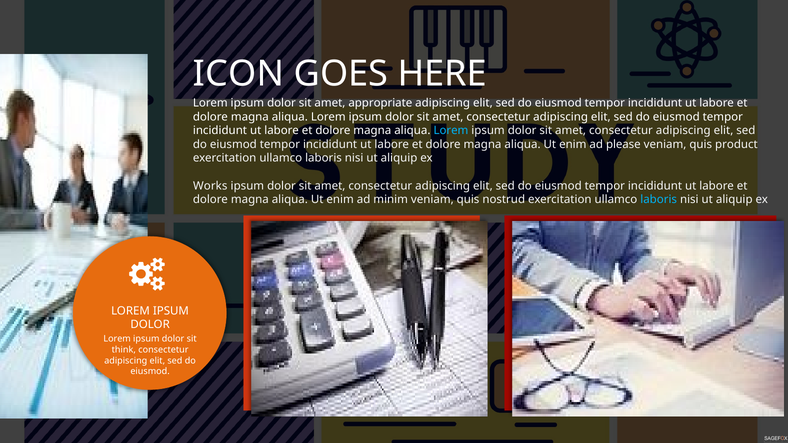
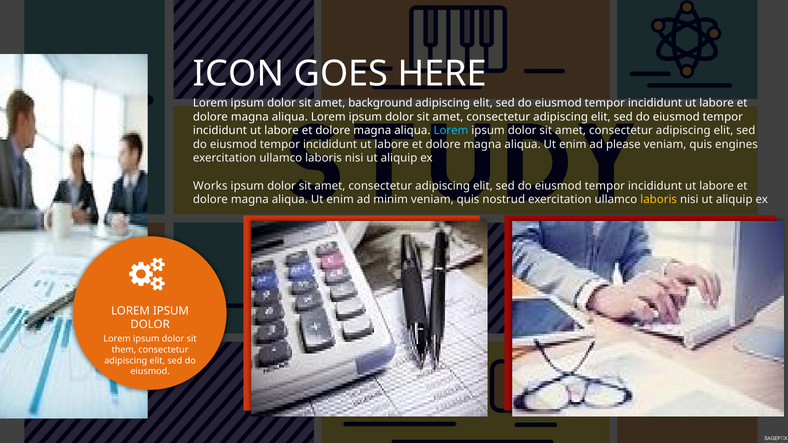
appropriate: appropriate -> background (380, 103)
product: product -> engines (736, 144)
laboris colour: light blue -> yellow (659, 200)
think: think -> them (124, 350)
